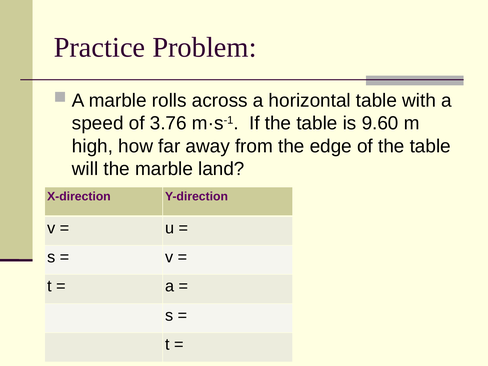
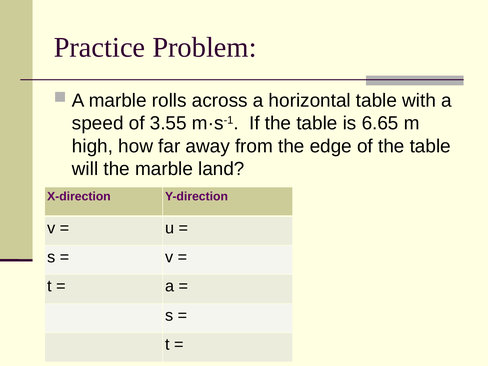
3.76: 3.76 -> 3.55 (168, 123)
9.60: 9.60 -> 6.65 (380, 123)
